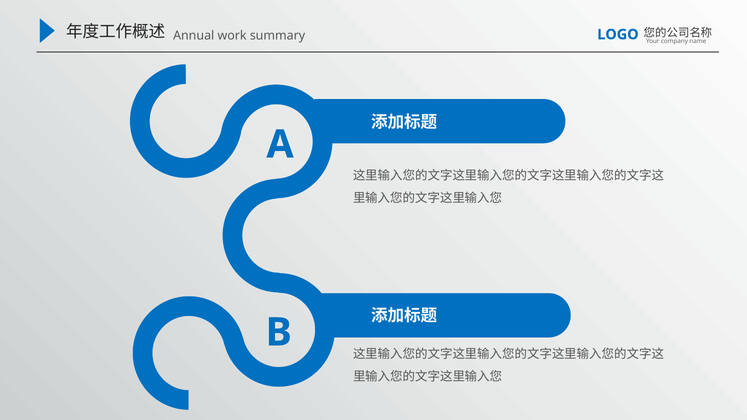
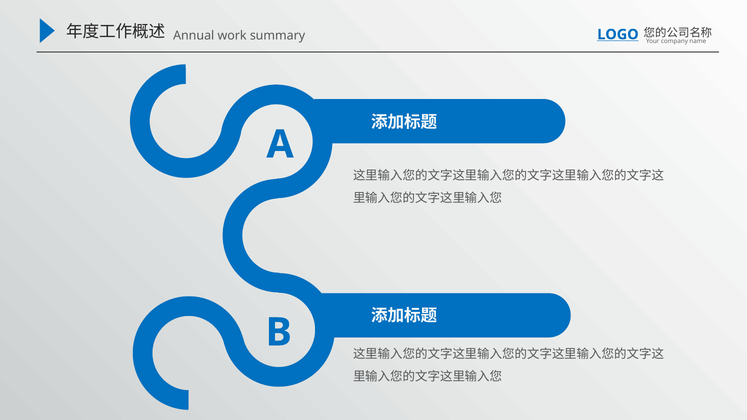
LOGO underline: none -> present (618, 34)
